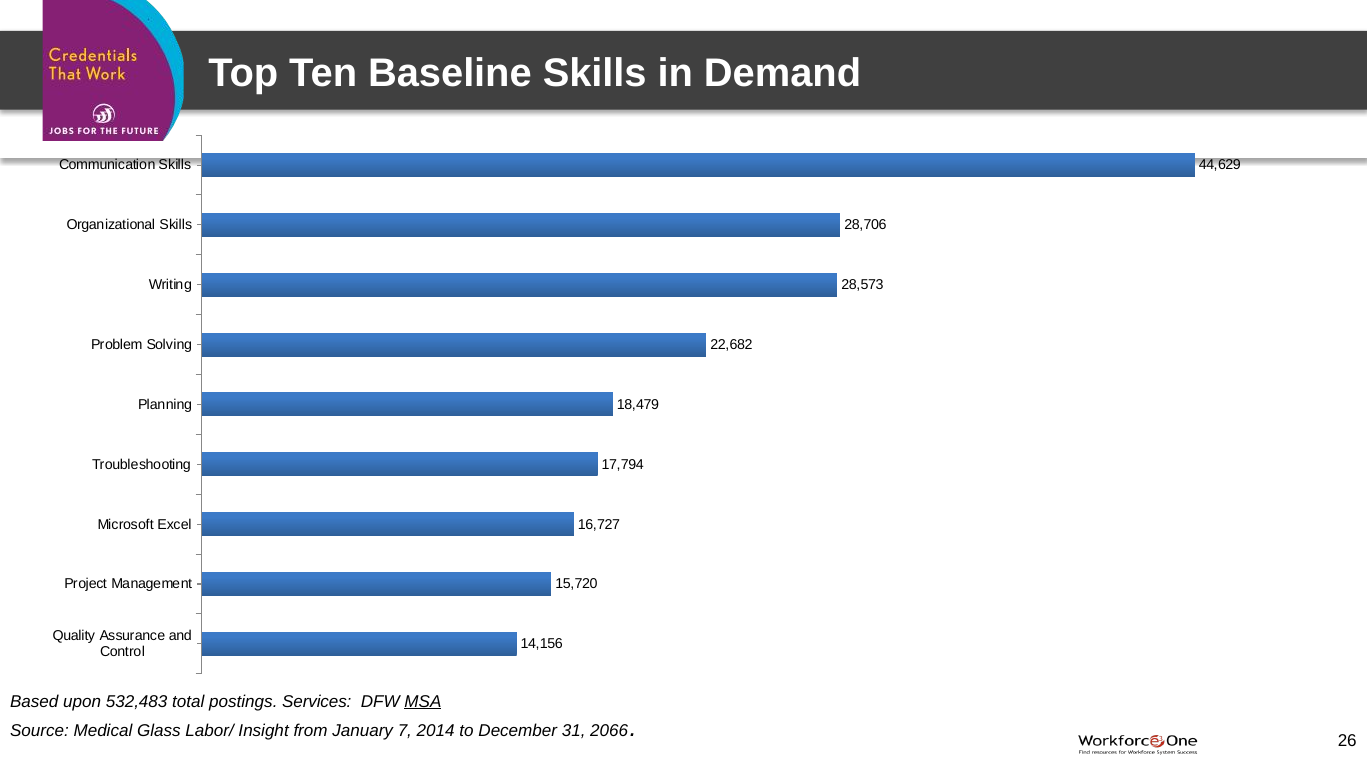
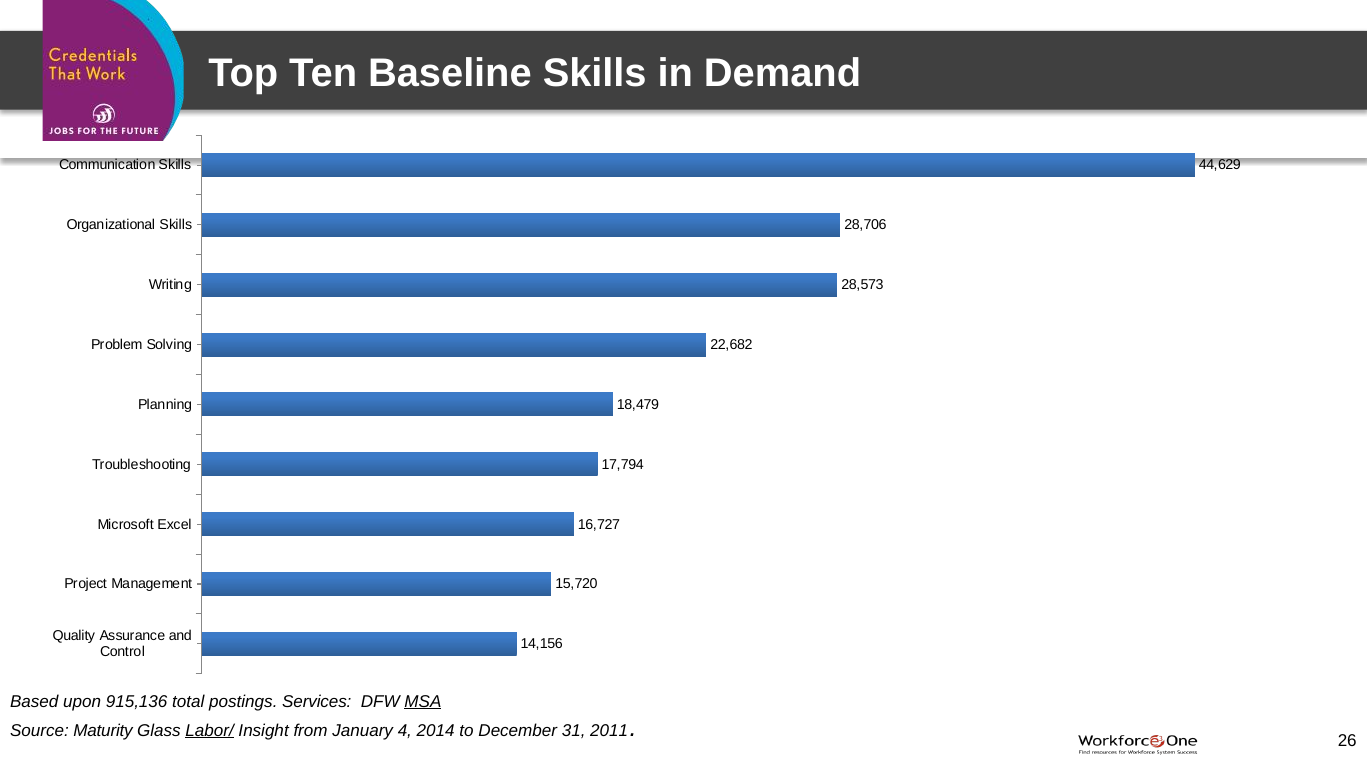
532,483: 532,483 -> 915,136 (137, 702)
Medical: Medical -> Maturity (103, 731)
Labor/ underline: none -> present (210, 731)
7: 7 -> 4 (405, 731)
2066: 2066 -> 2011 (609, 731)
